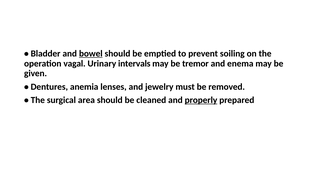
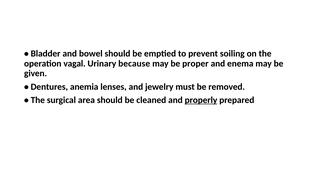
bowel underline: present -> none (91, 53)
intervals: intervals -> because (134, 63)
tremor: tremor -> proper (195, 63)
